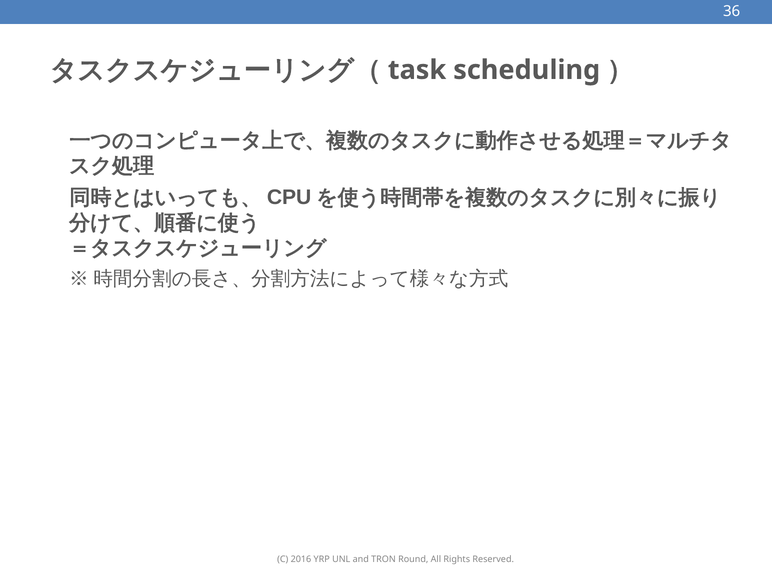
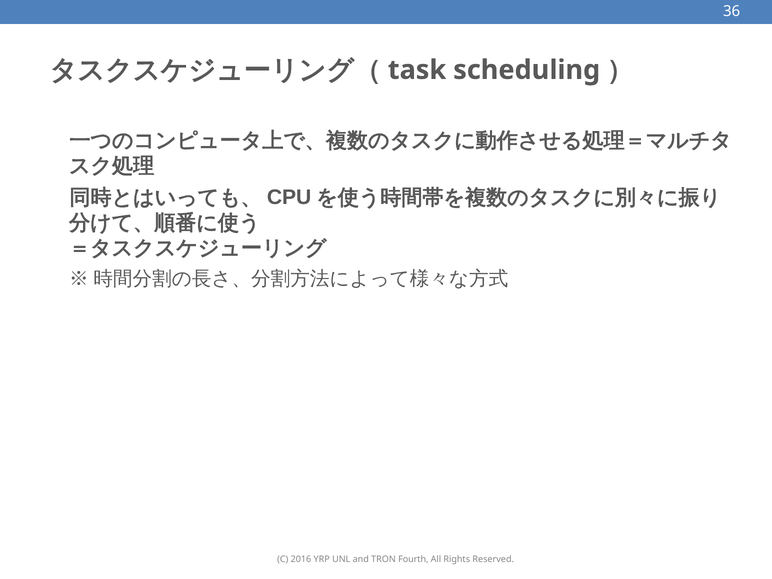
Round: Round -> Fourth (413, 560)
